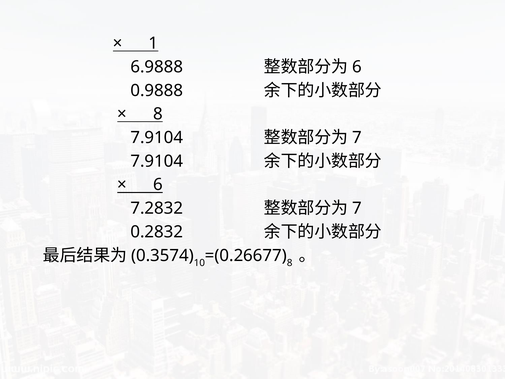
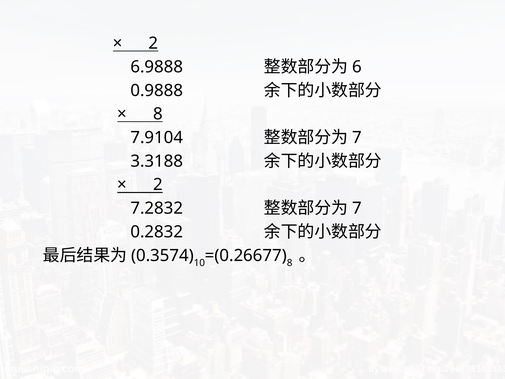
1: 1 -> 2 (153, 43)
7.9104: 7.9104 -> 3.3188 (157, 161)
6: 6 -> 2 (158, 185)
